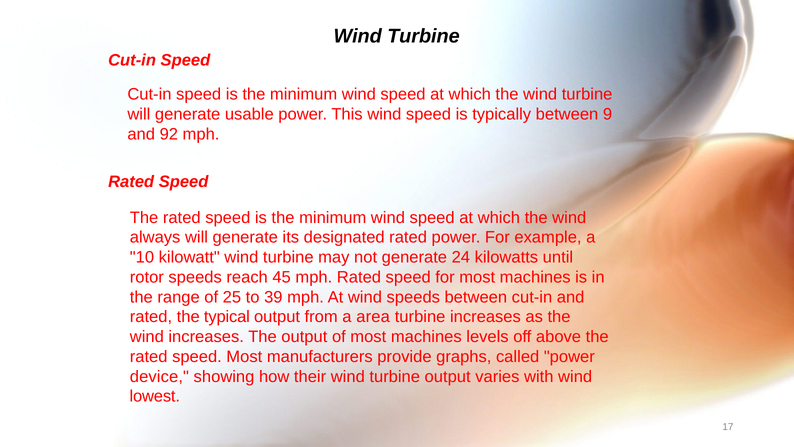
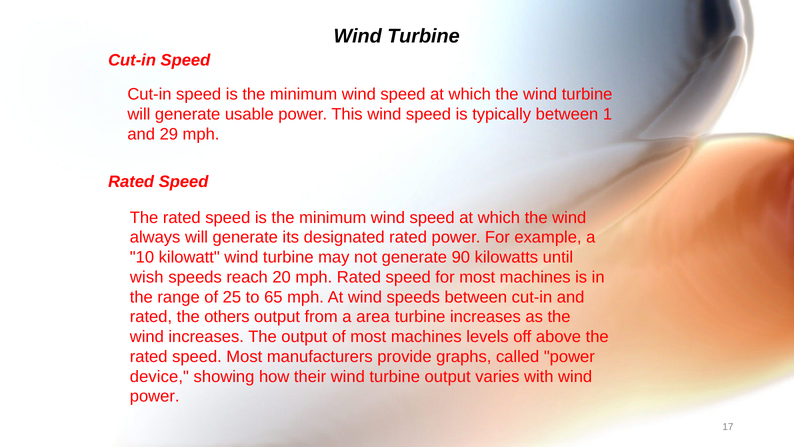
9: 9 -> 1 (608, 114)
92: 92 -> 29 (169, 134)
24: 24 -> 90 (461, 257)
rotor: rotor -> wish (147, 277)
45: 45 -> 20 (282, 277)
39: 39 -> 65 (273, 297)
typical: typical -> others (227, 317)
lowest: lowest -> power (155, 396)
